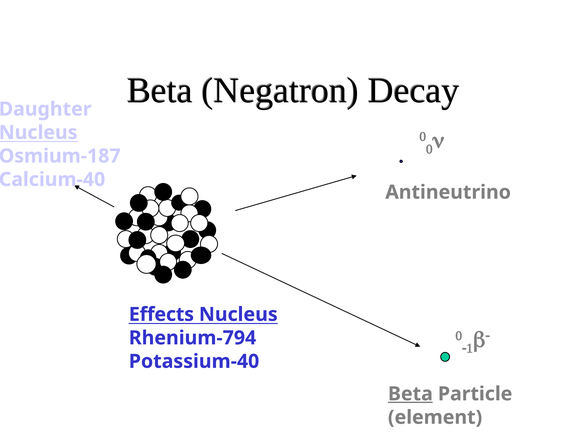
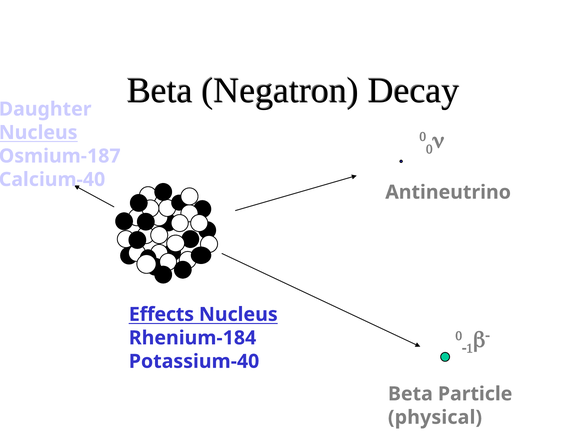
Rhenium-794: Rhenium-794 -> Rhenium-184 (193, 338)
Beta underline: present -> none (410, 394)
element: element -> physical (435, 418)
